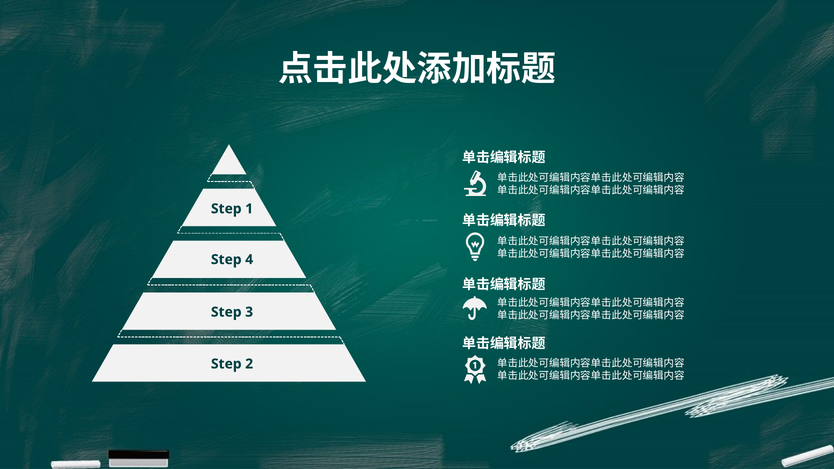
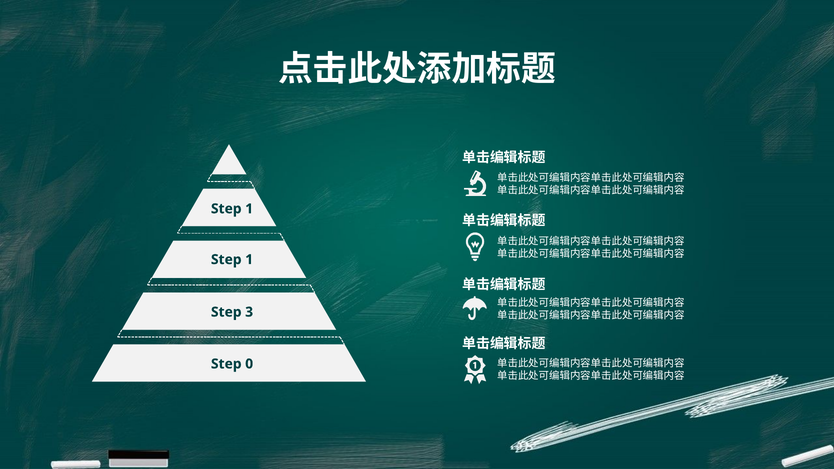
4: 4 -> 1 (249, 260)
2: 2 -> 0 (249, 364)
